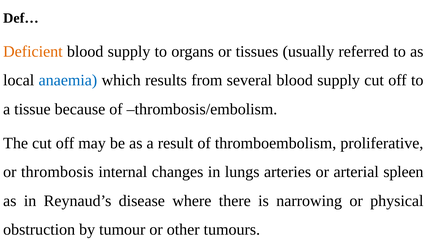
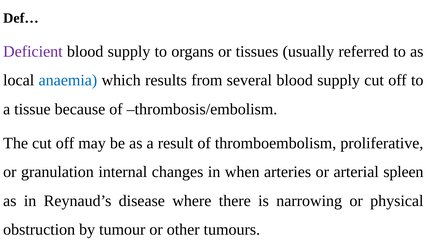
Deficient colour: orange -> purple (33, 52)
thrombosis: thrombosis -> granulation (57, 172)
lungs: lungs -> when (242, 172)
